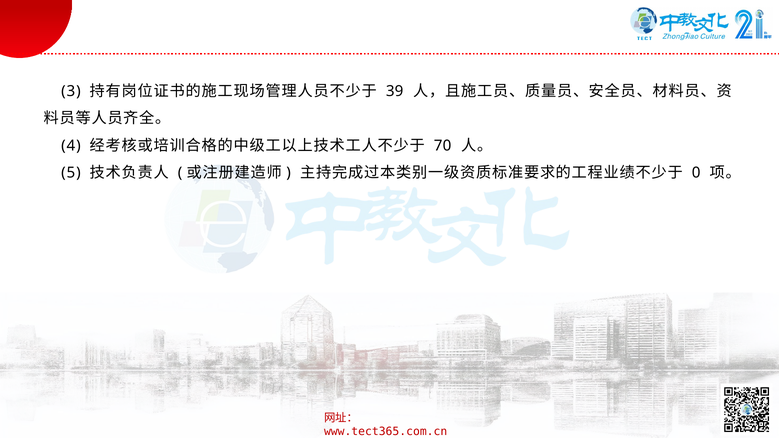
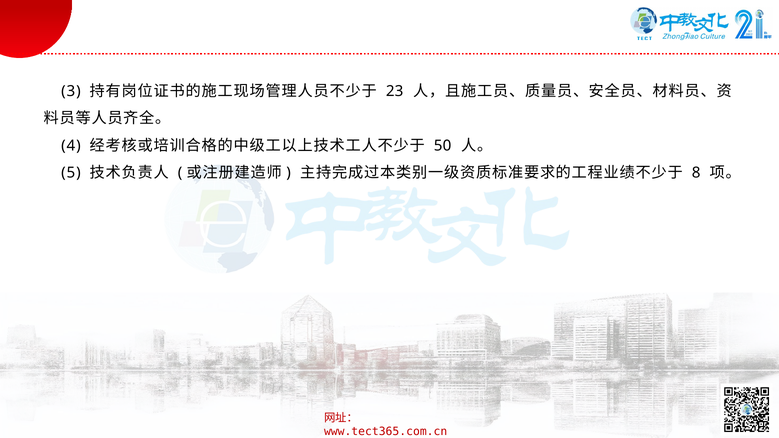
39: 39 -> 23 (395, 91)
70: 70 -> 50 (443, 146)
0: 0 -> 8 (696, 173)
